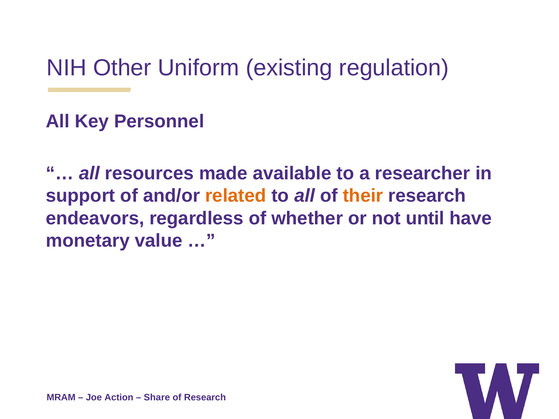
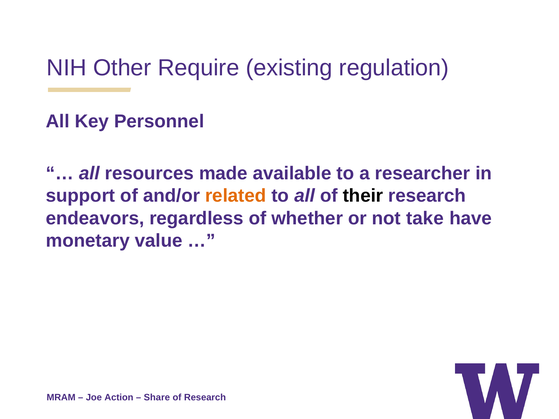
Uniform: Uniform -> Require (199, 68)
their colour: orange -> black (363, 196)
until: until -> take (425, 218)
